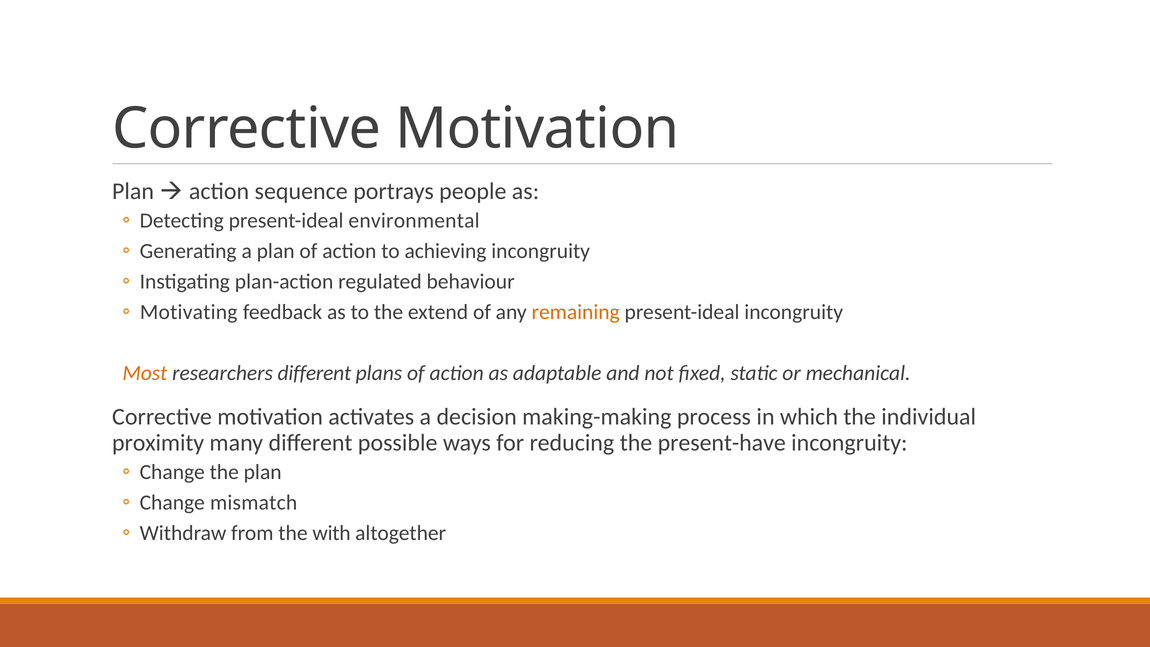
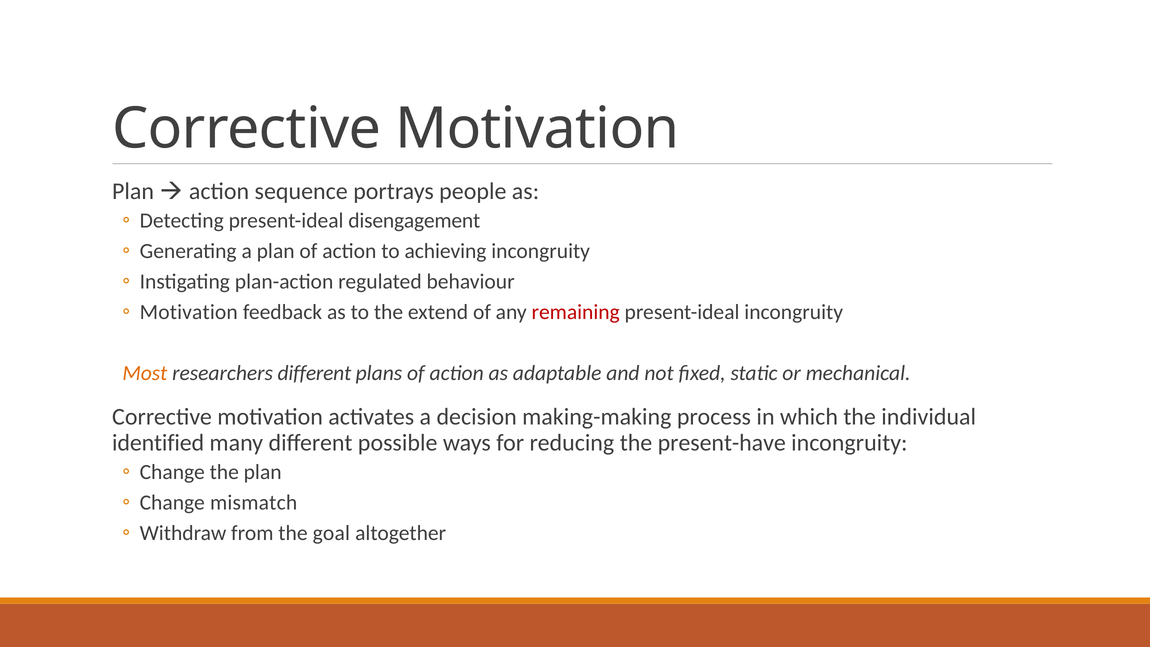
environmental: environmental -> disengagement (414, 221)
Motivating: Motivating -> Motivation (189, 312)
remaining colour: orange -> red (576, 312)
proximity: proximity -> identified (158, 443)
with: with -> goal (331, 533)
